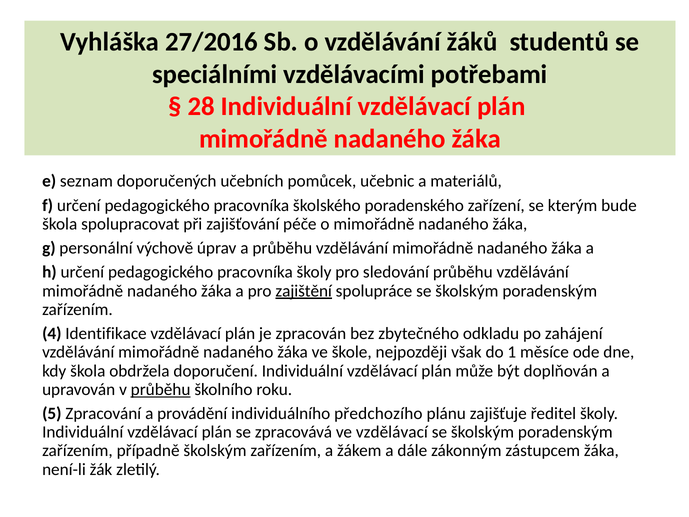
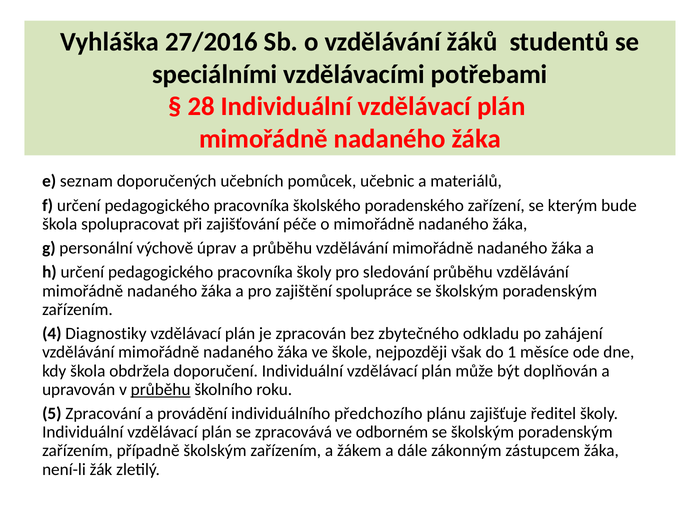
zajištění underline: present -> none (304, 291)
Identifikace: Identifikace -> Diagnostiky (106, 333)
ve vzdělávací: vzdělávací -> odborném (392, 432)
